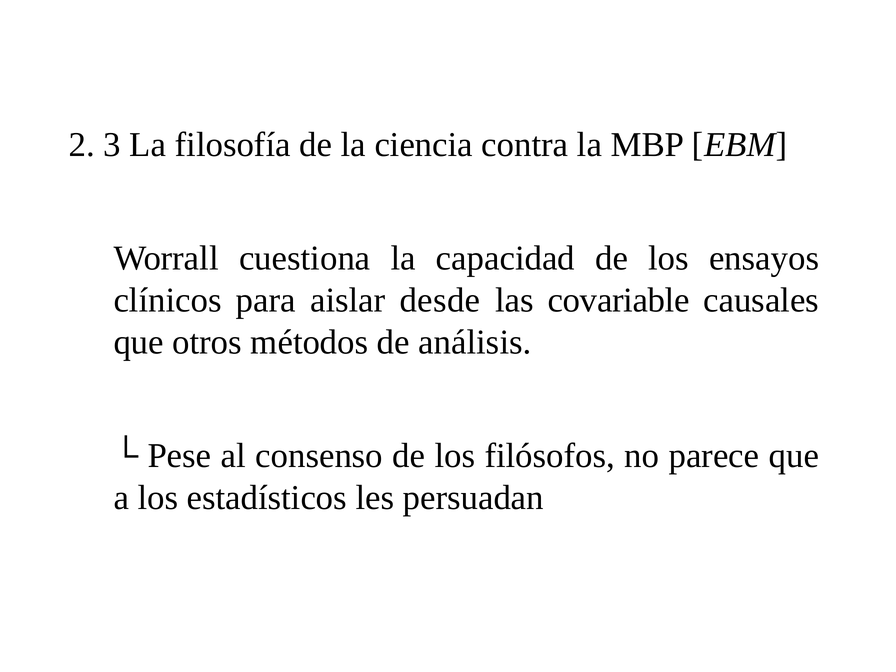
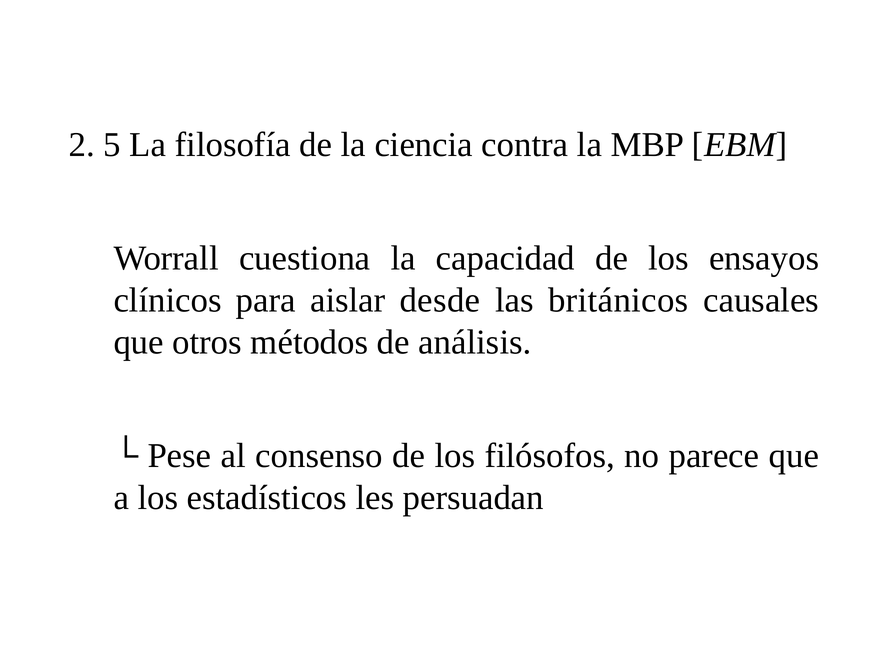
3: 3 -> 5 (112, 145)
covariable: covariable -> británicos (618, 300)
